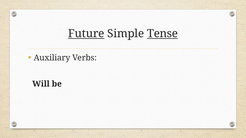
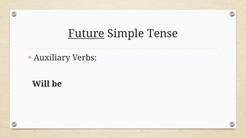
Tense underline: present -> none (162, 34)
